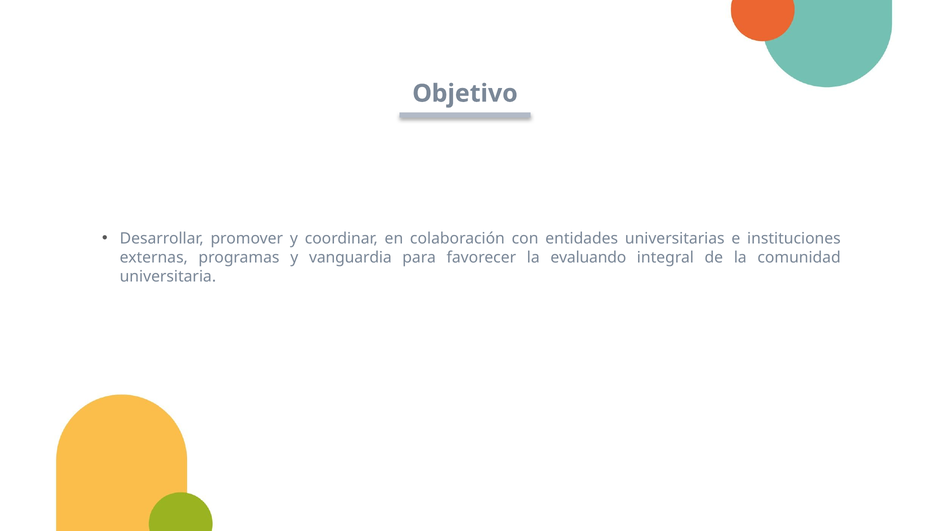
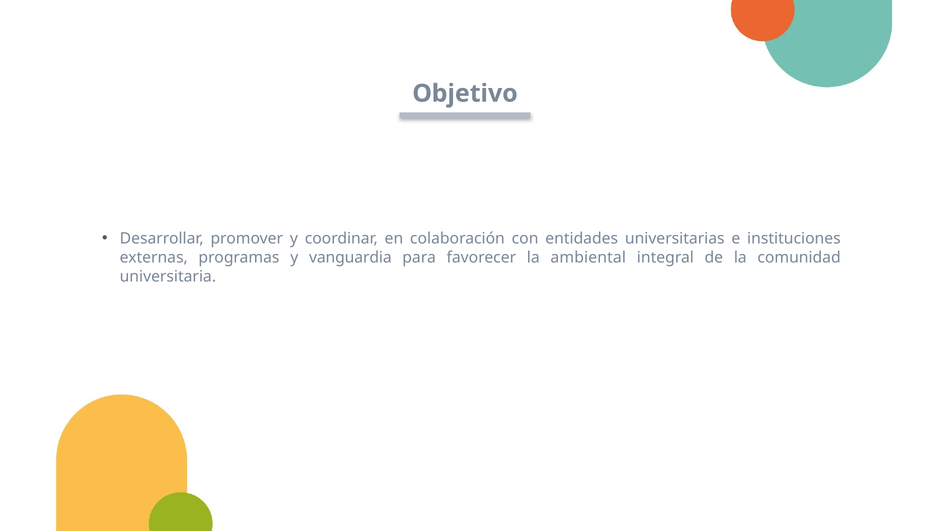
evaluando: evaluando -> ambiental (588, 257)
